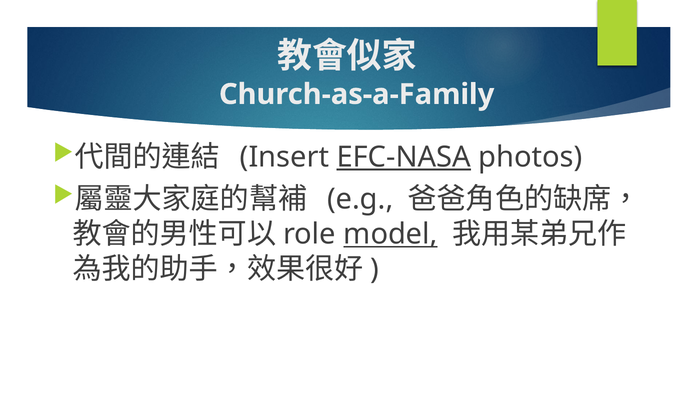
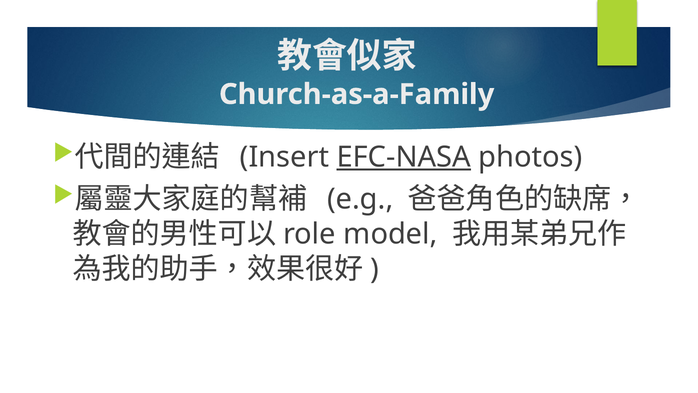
model underline: present -> none (390, 234)
